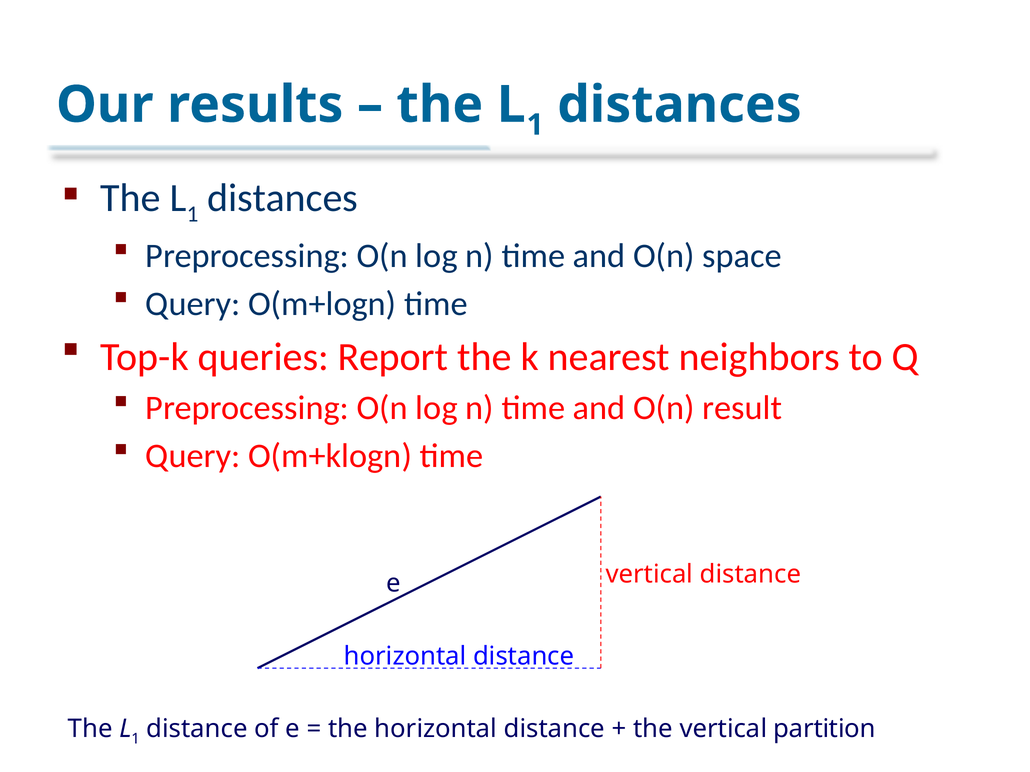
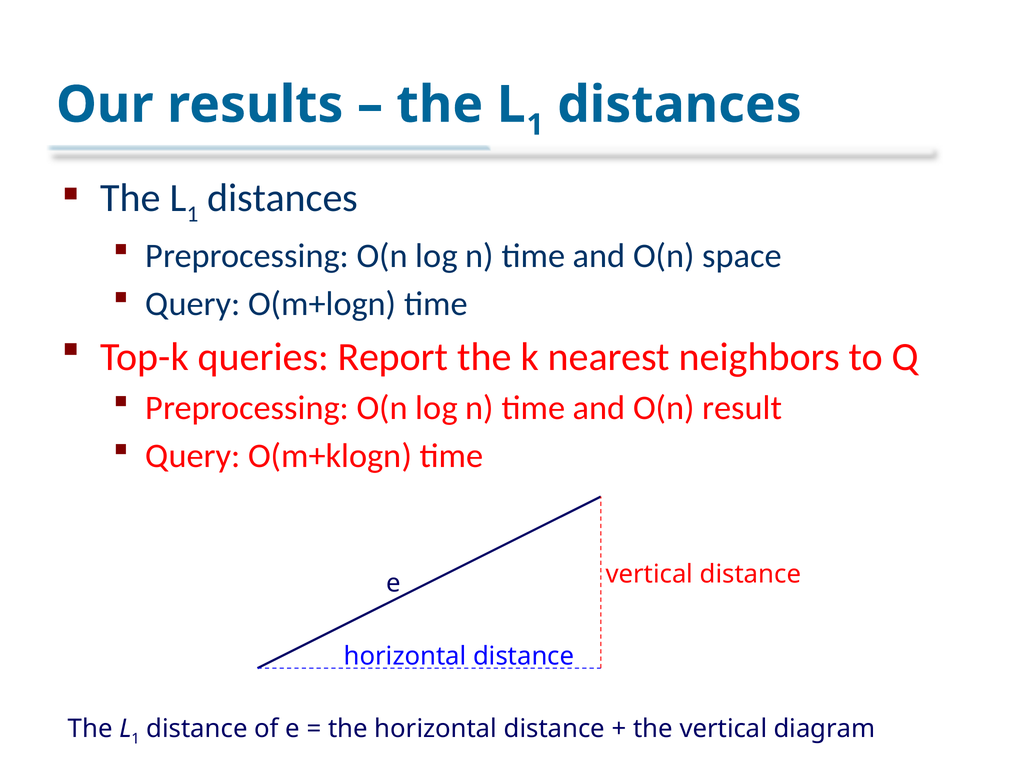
partition: partition -> diagram (824, 729)
